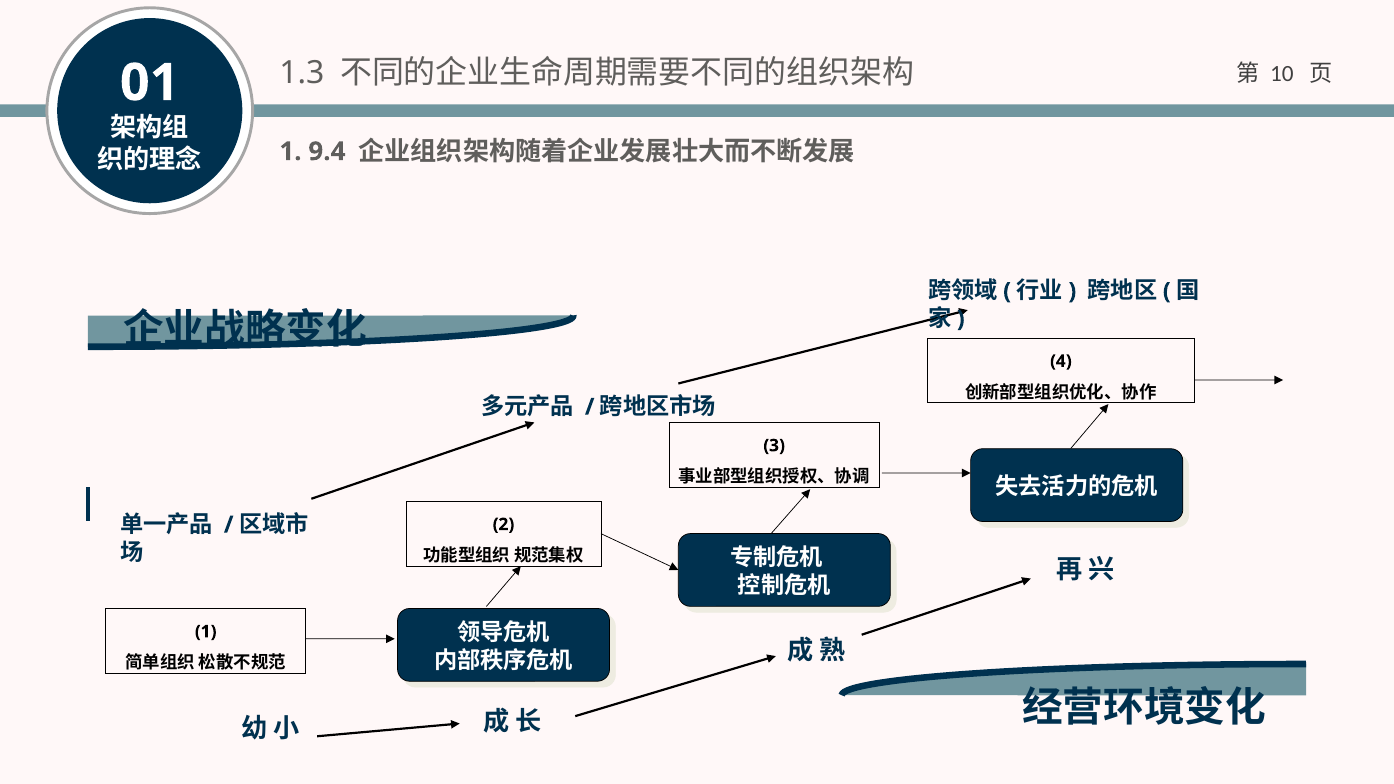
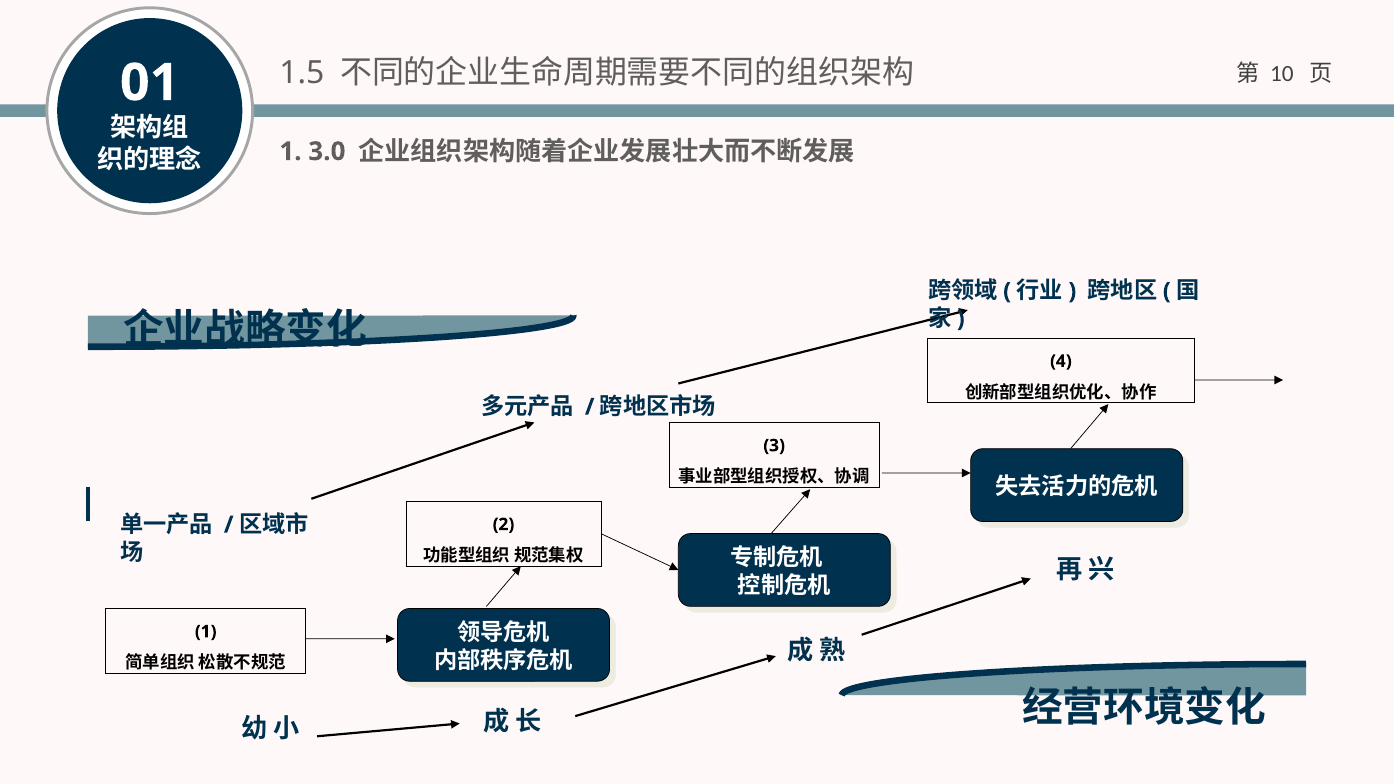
1.3: 1.3 -> 1.5 (302, 73)
9.4: 9.4 -> 3.0 (327, 151)
